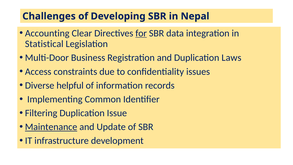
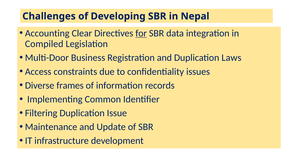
Statistical: Statistical -> Compiled (44, 44)
helpful: helpful -> frames (70, 85)
Maintenance underline: present -> none (51, 127)
